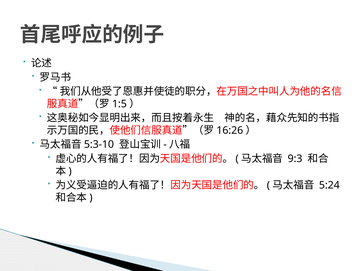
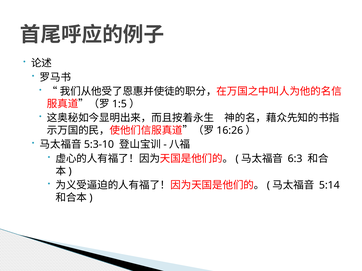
9:3: 9:3 -> 6:3 (295, 159)
5:24: 5:24 -> 5:14 (329, 185)
